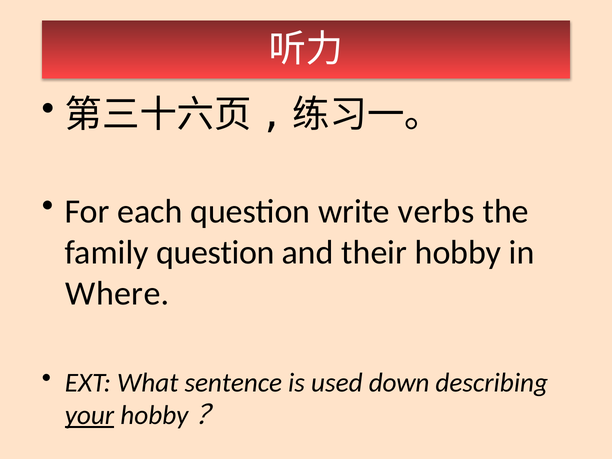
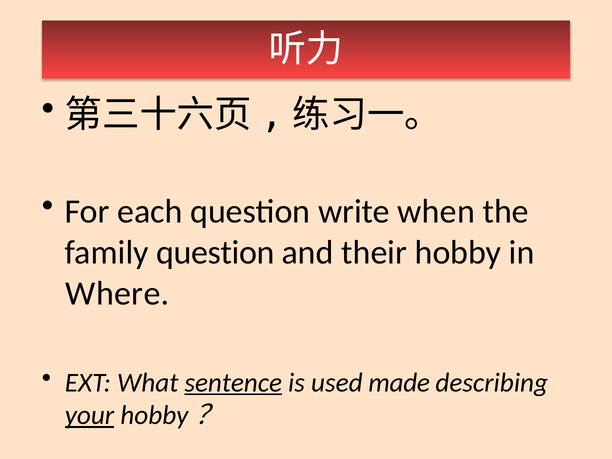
verbs: verbs -> when (436, 212)
sentence underline: none -> present (233, 383)
down: down -> made (399, 383)
